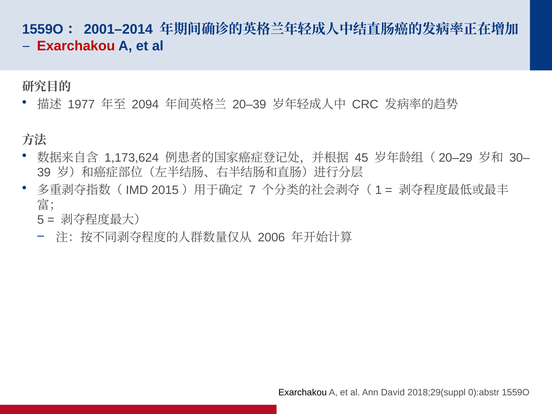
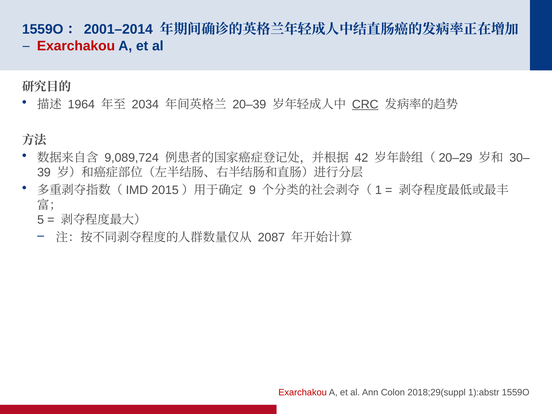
1977: 1977 -> 1964 (81, 104)
2094: 2094 -> 2034 (145, 104)
CRC underline: none -> present (365, 104)
1,173,624: 1,173,624 -> 9,089,724 (132, 158)
45: 45 -> 42 (362, 158)
7: 7 -> 9 (252, 190)
2006: 2006 -> 2087 (271, 237)
Exarchakou colour: black -> red (303, 393)
David: David -> Colon (393, 393)
0):abstr: 0):abstr -> 1):abstr (484, 393)
